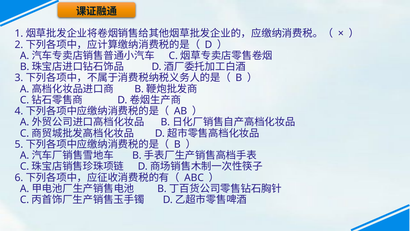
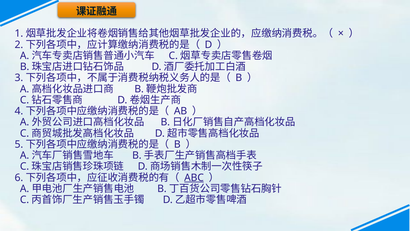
ABC underline: none -> present (194, 177)
